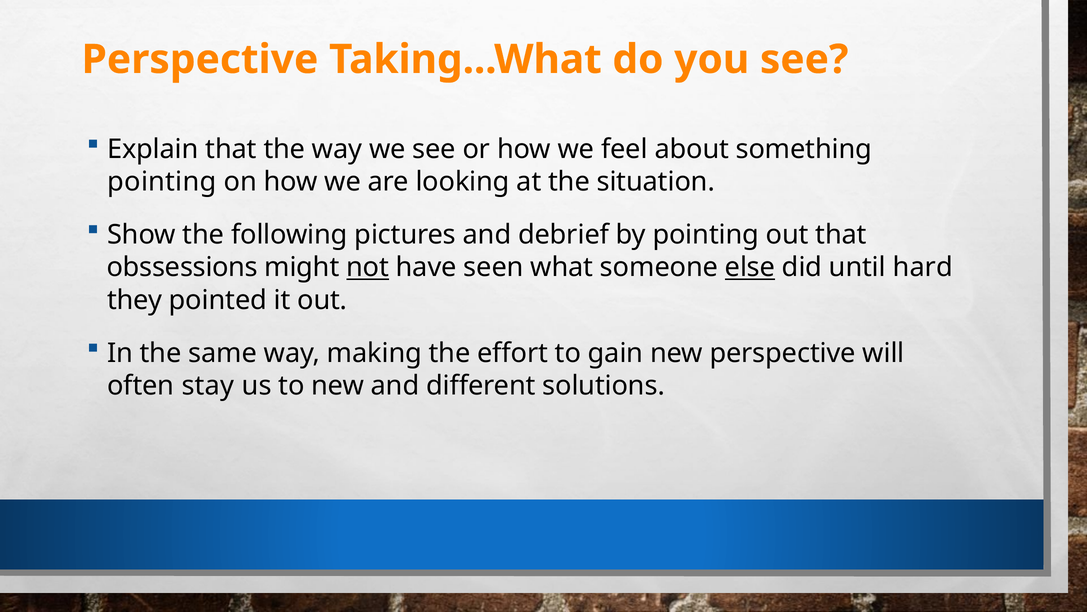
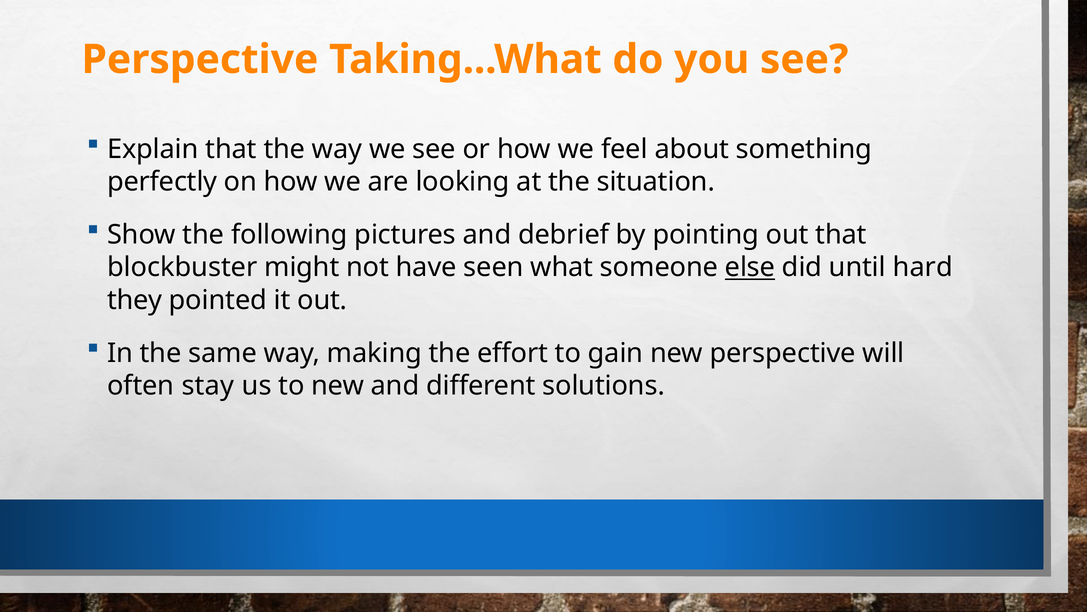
pointing: pointing -> perfectly (162, 182)
obssessions: obssessions -> blockbuster (182, 267)
not underline: present -> none (368, 267)
